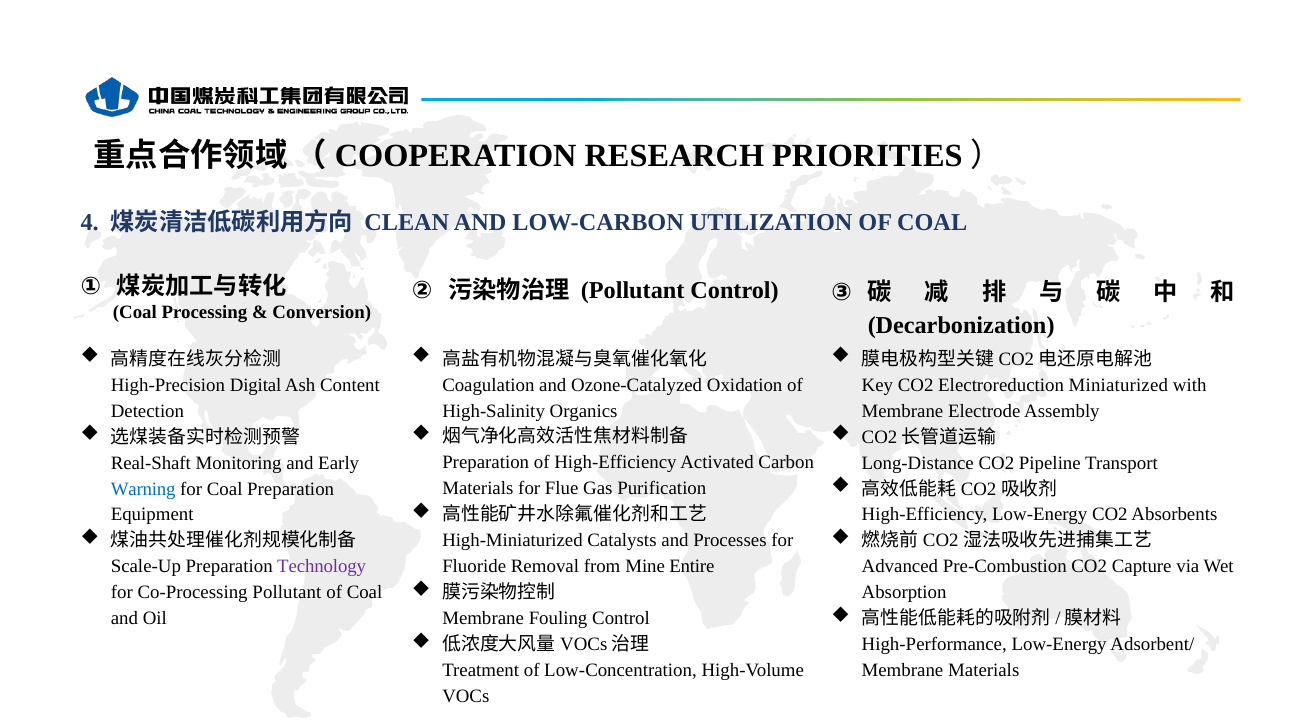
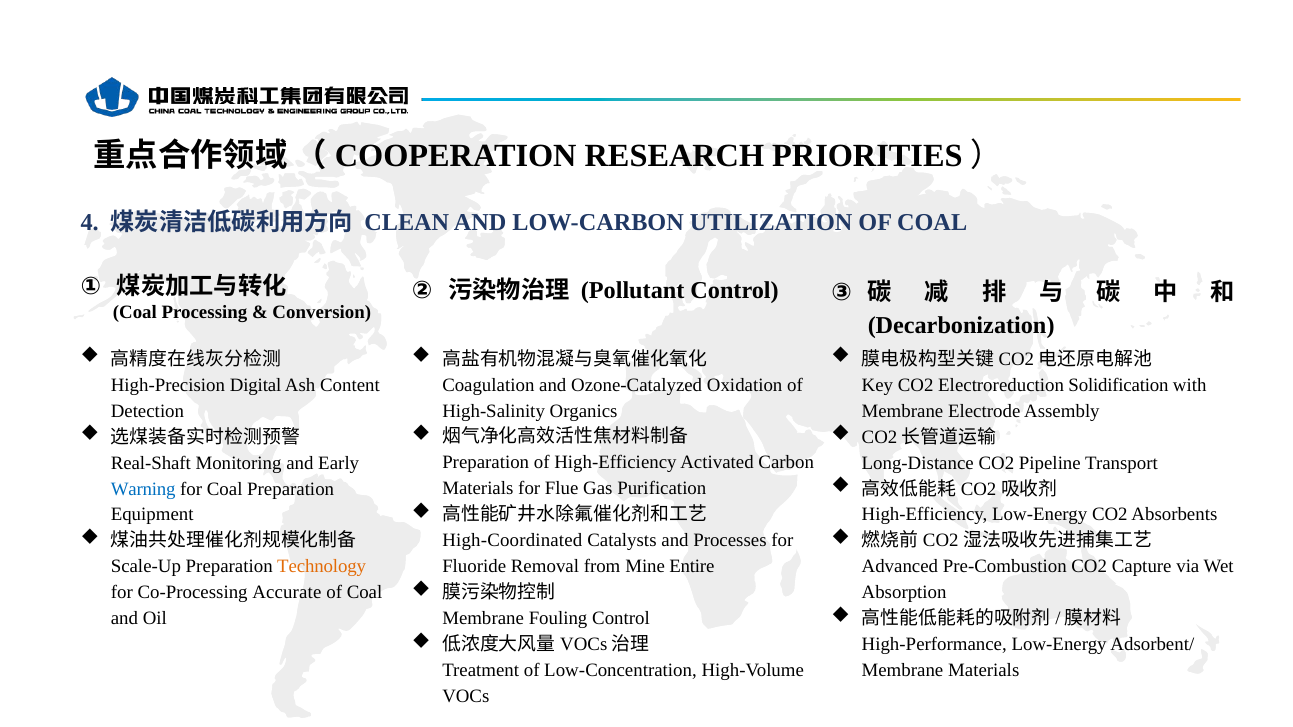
Miniaturized: Miniaturized -> Solidification (1119, 385)
High-Miniaturized: High-Miniaturized -> High-Coordinated (512, 541)
Technology colour: purple -> orange (322, 567)
Co-Processing Pollutant: Pollutant -> Accurate (287, 593)
